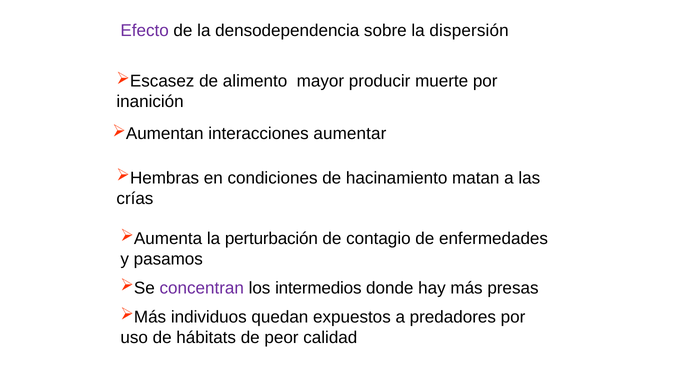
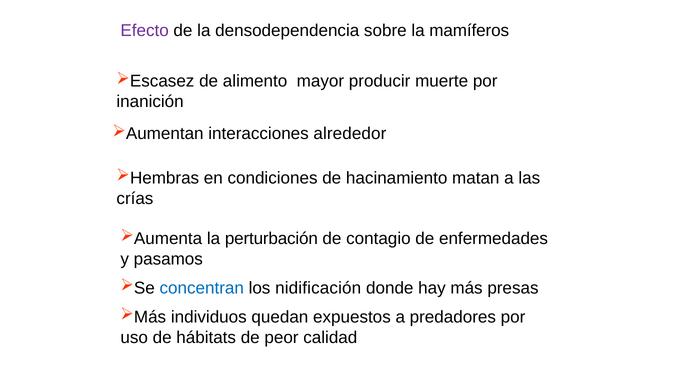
dispersión: dispersión -> mamíferos (469, 30)
aumentar: aumentar -> alrededor (350, 134)
concentran colour: purple -> blue (202, 288)
intermedios: intermedios -> nidificación (318, 288)
